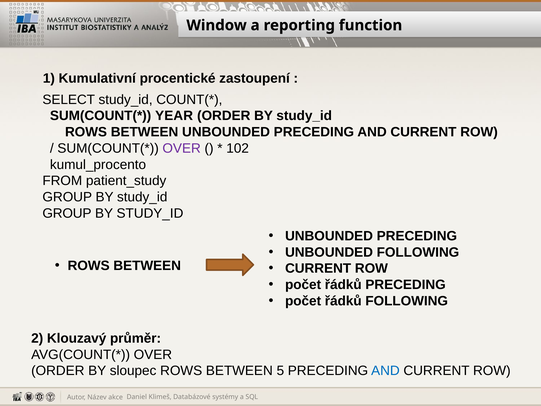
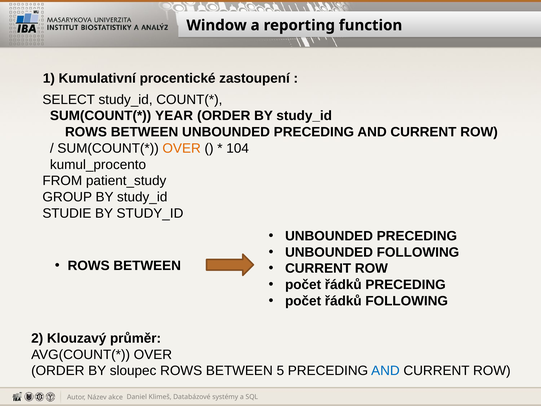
OVER colour: purple -> orange (182, 148)
102: 102 -> 104 (238, 148)
GROUP: GROUP -> STUDIE (67, 213)
